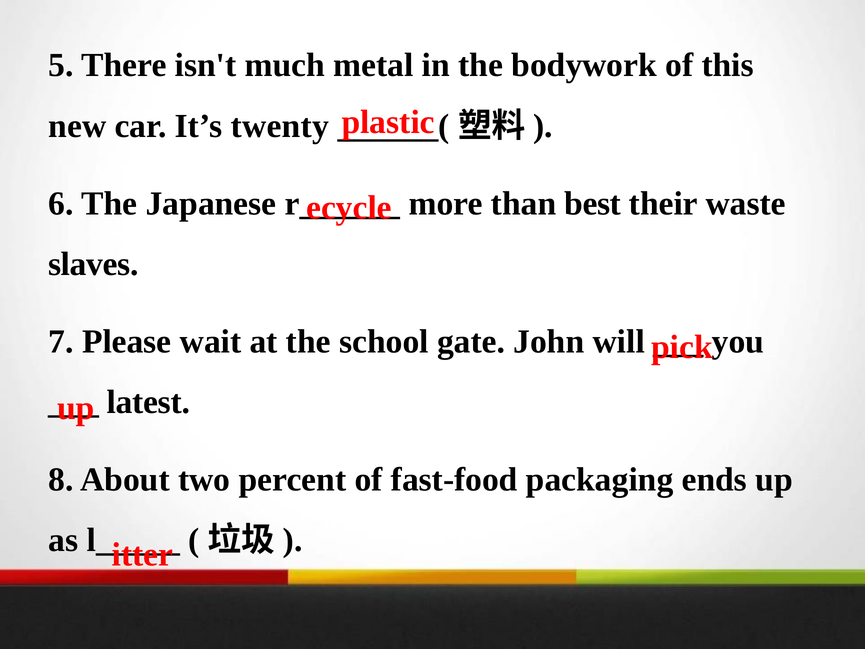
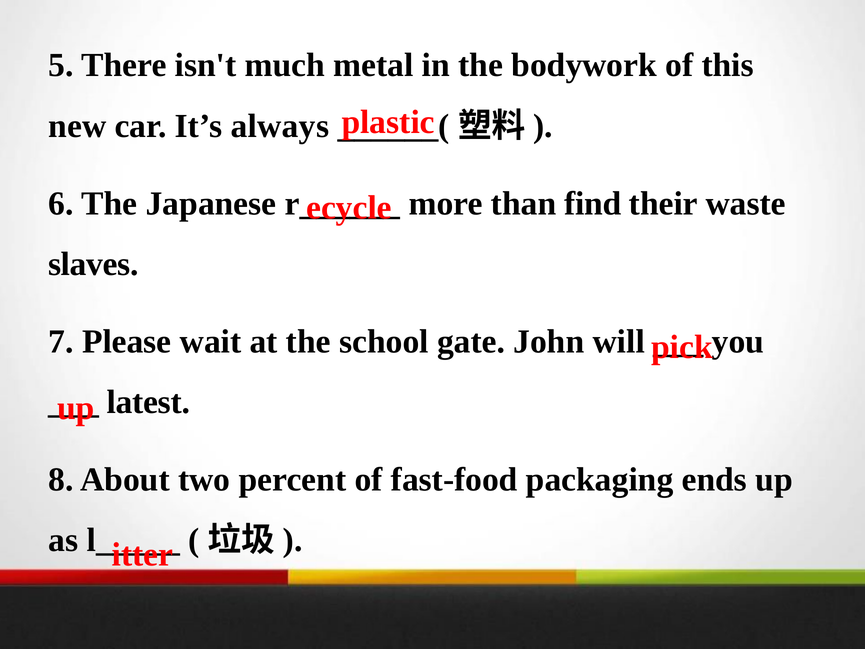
twenty: twenty -> always (280, 126)
best: best -> find (593, 203)
